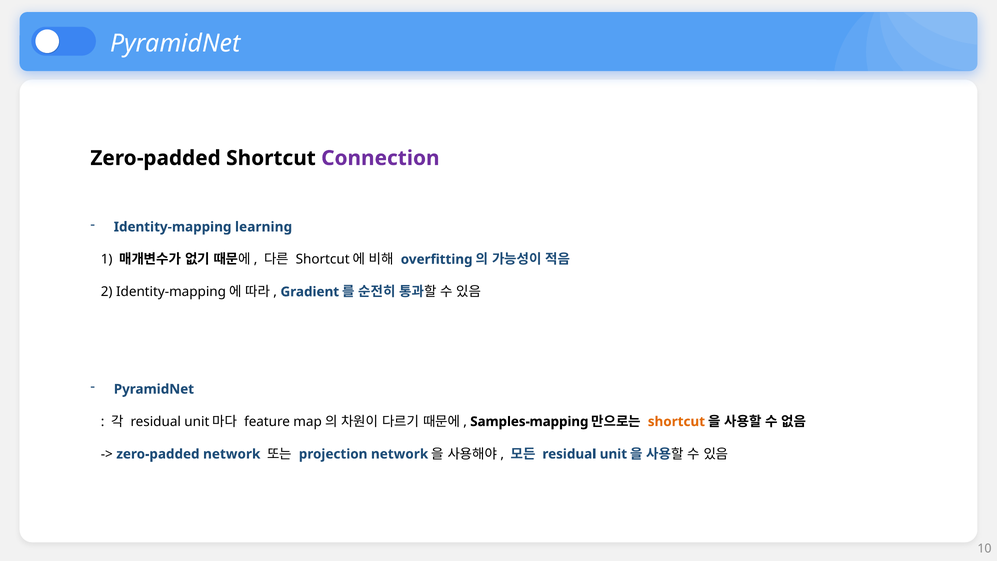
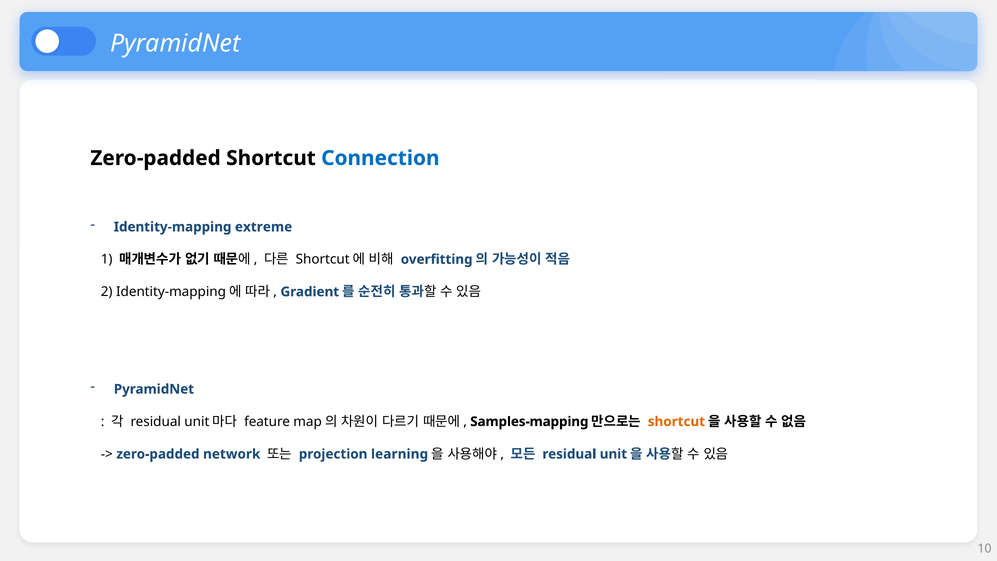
Connection colour: purple -> blue (380, 158)
learning: learning -> extreme (264, 227)
projection network: network -> learning (400, 454)
